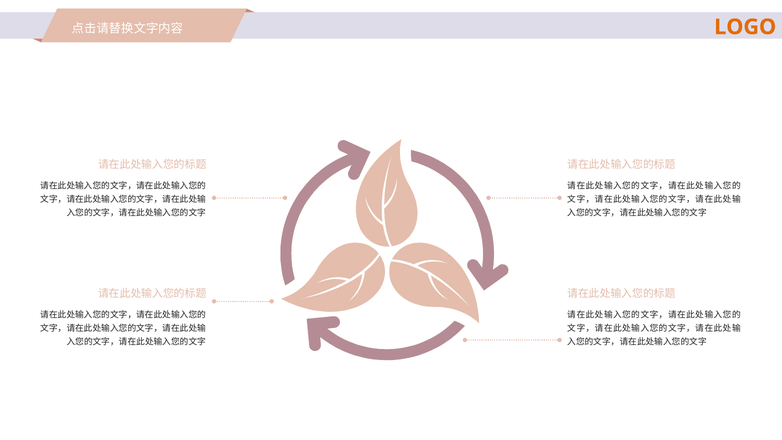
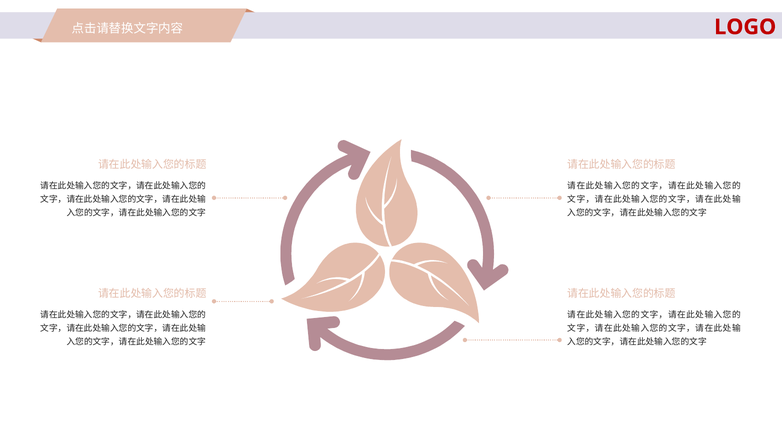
LOGO colour: orange -> red (745, 27)
